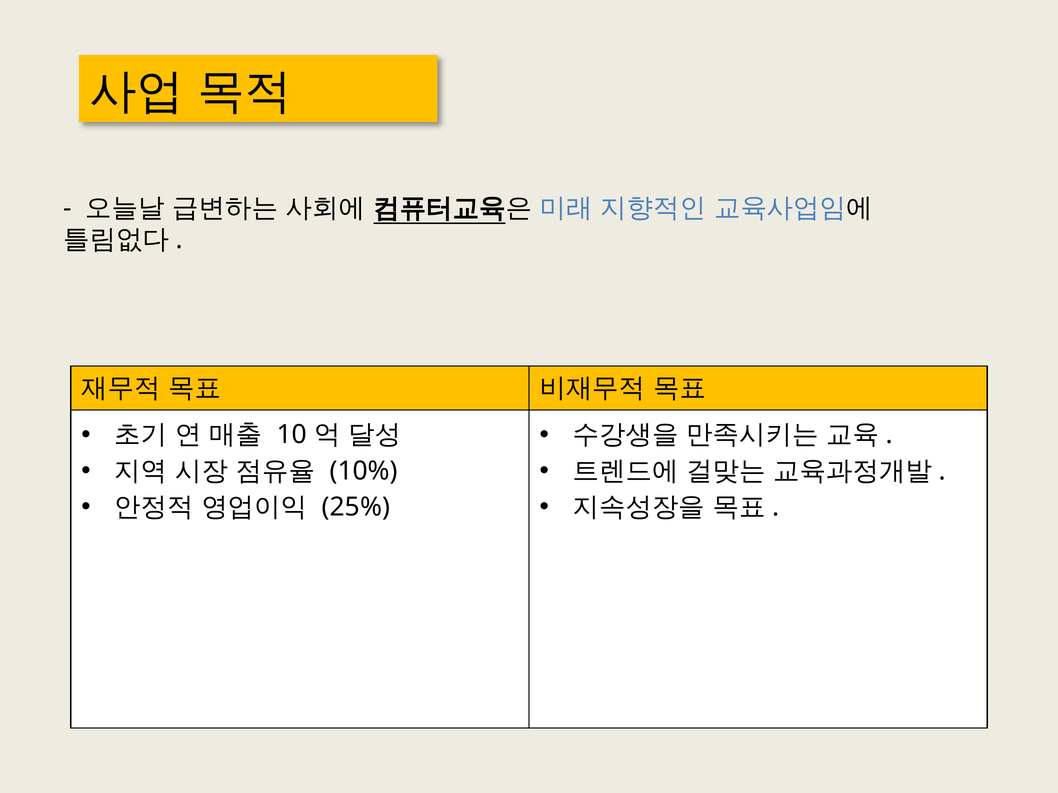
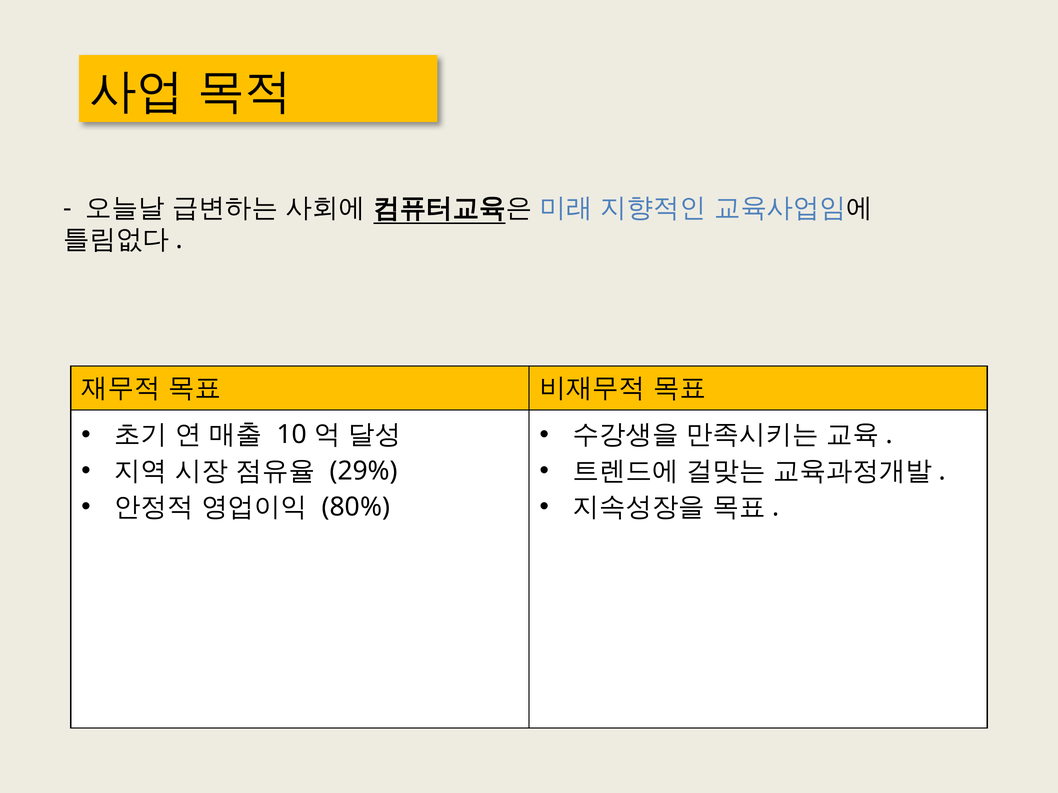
10%: 10% -> 29% (364, 471)
25%: 25% -> 80% (356, 507)
